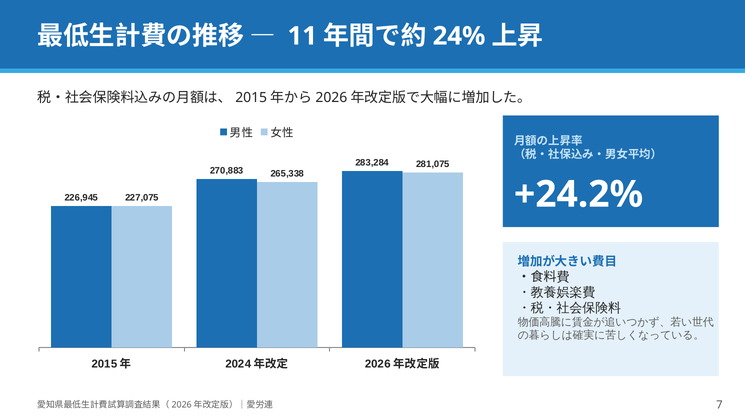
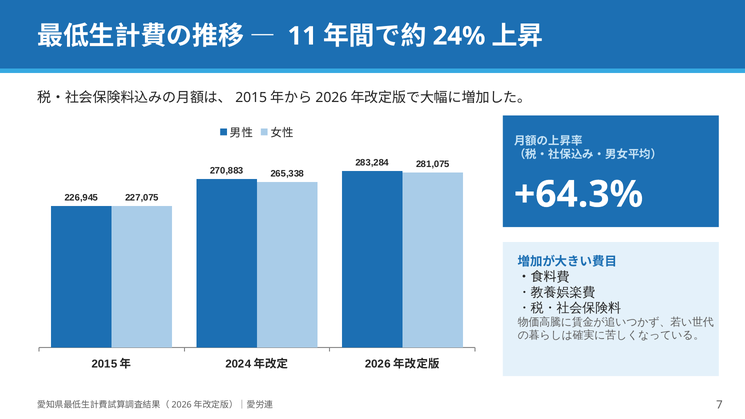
+24.2%: +24.2% -> +64.3% (579, 194)
